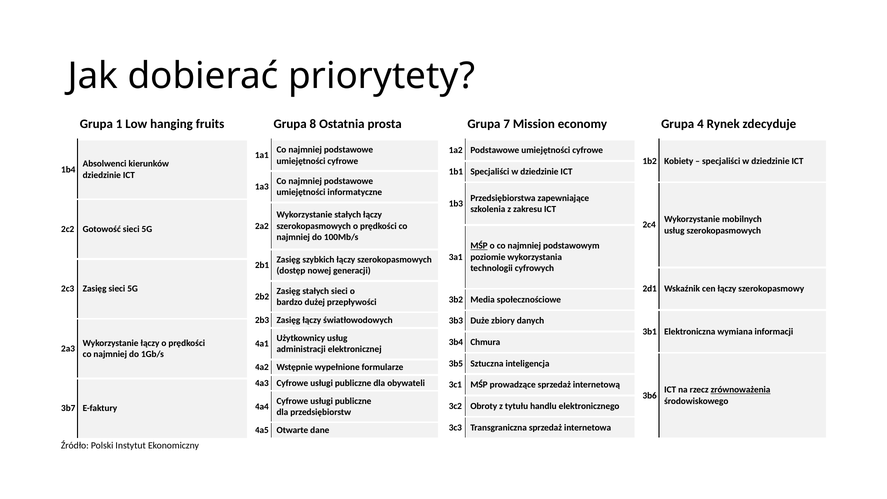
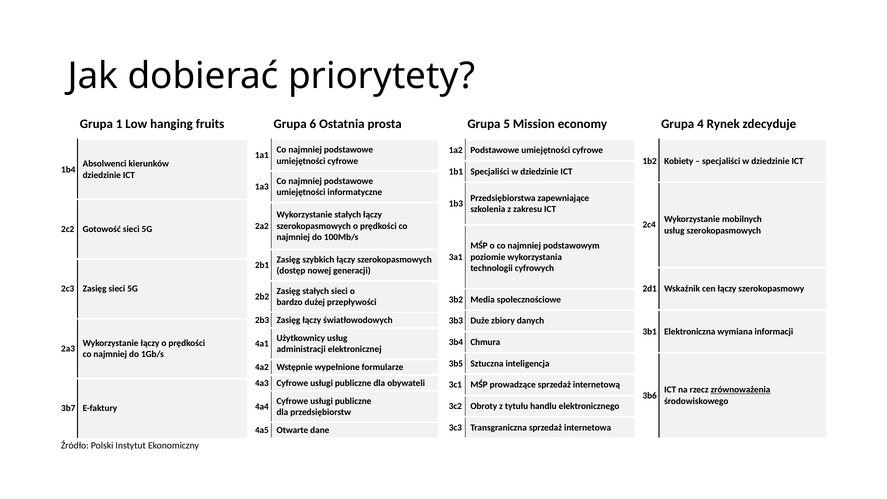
8: 8 -> 6 (313, 124)
7: 7 -> 5 (507, 124)
MŚP underline: present -> none (479, 246)
